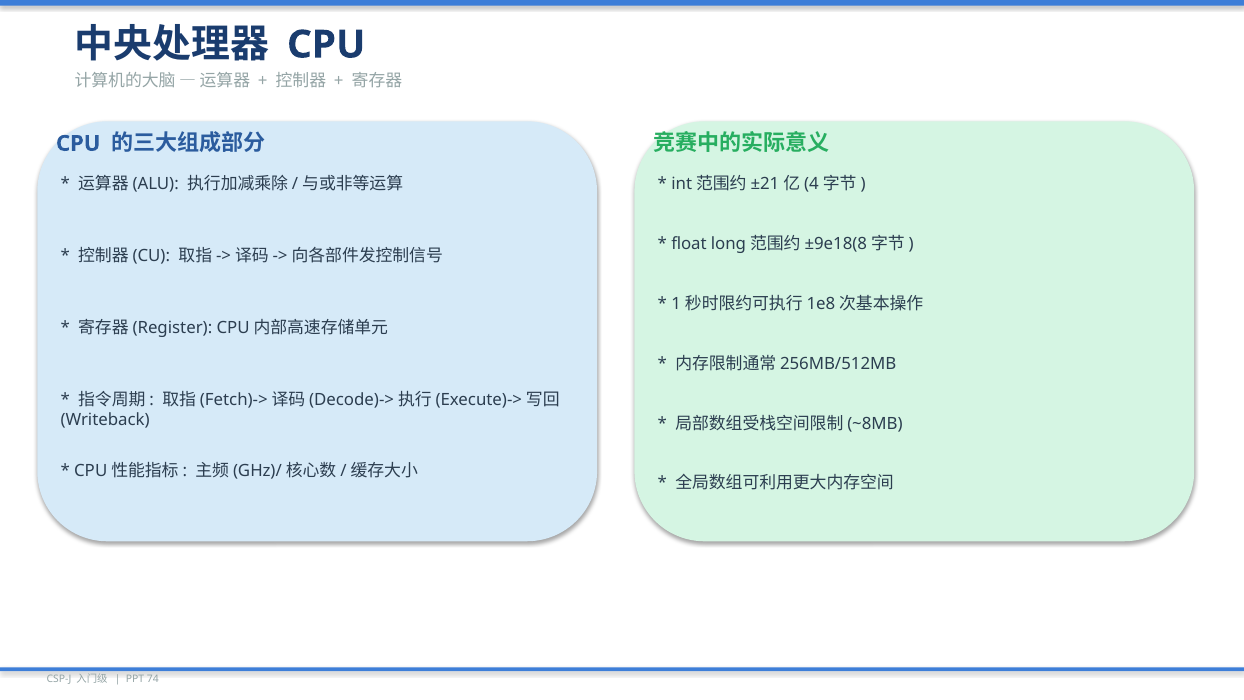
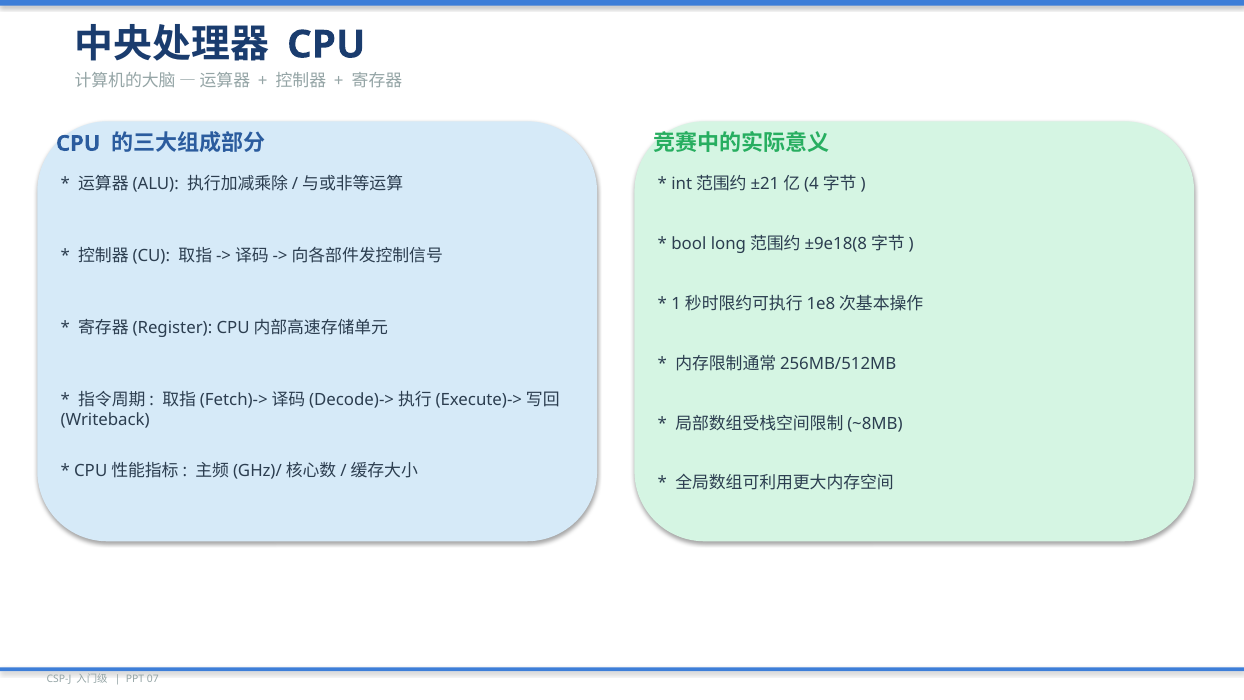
float: float -> bool (689, 244)
74: 74 -> 07 (153, 679)
